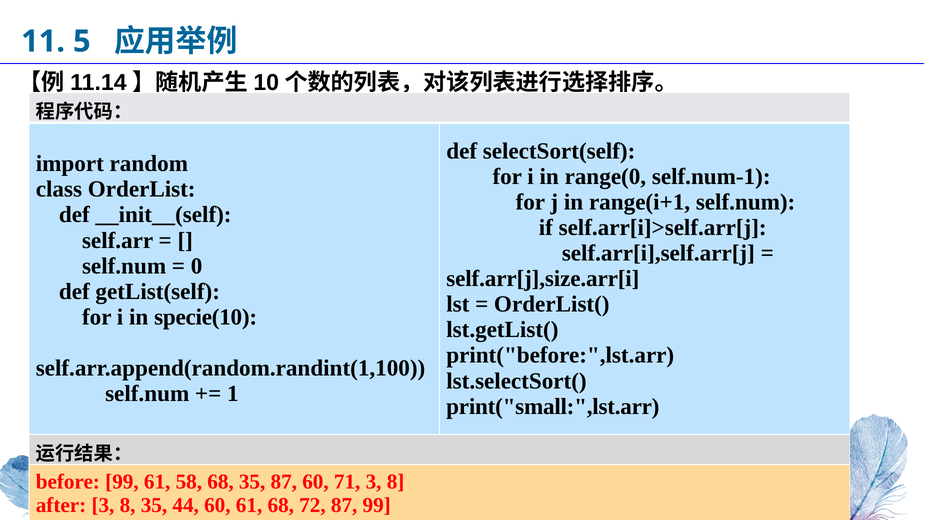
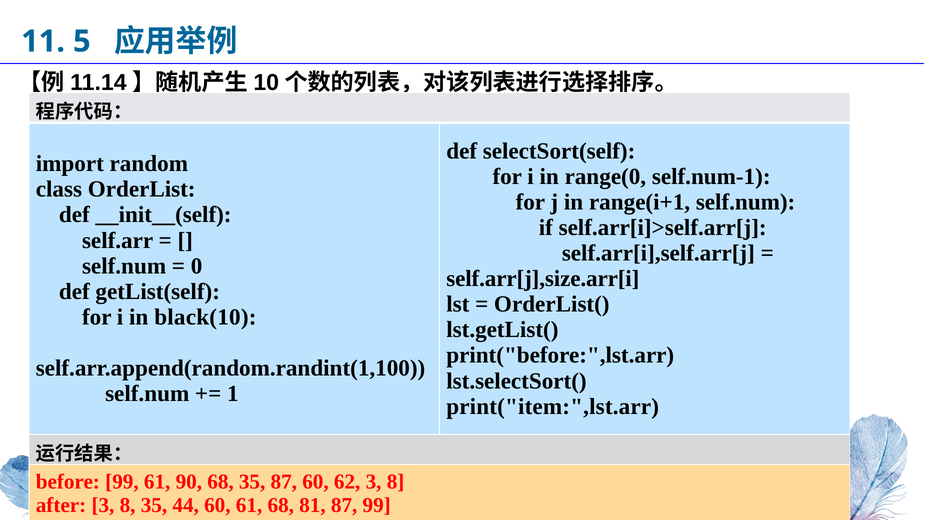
specie(10: specie(10 -> black(10 (205, 317)
print("small:",lst.arr: print("small:",lst.arr -> print("item:",lst.arr (553, 407)
58: 58 -> 90 (189, 482)
71: 71 -> 62 (347, 482)
72: 72 -> 81 (312, 506)
